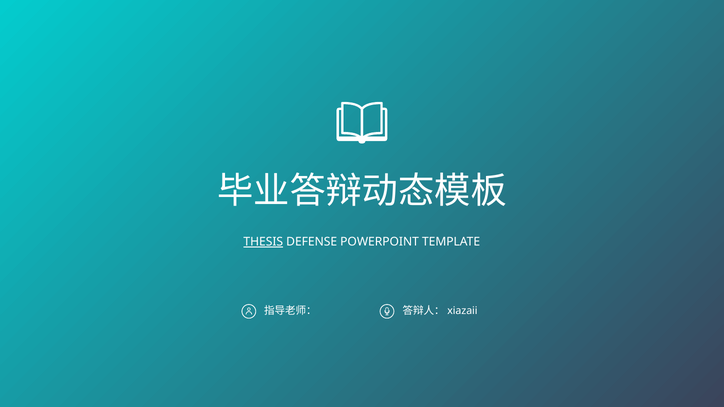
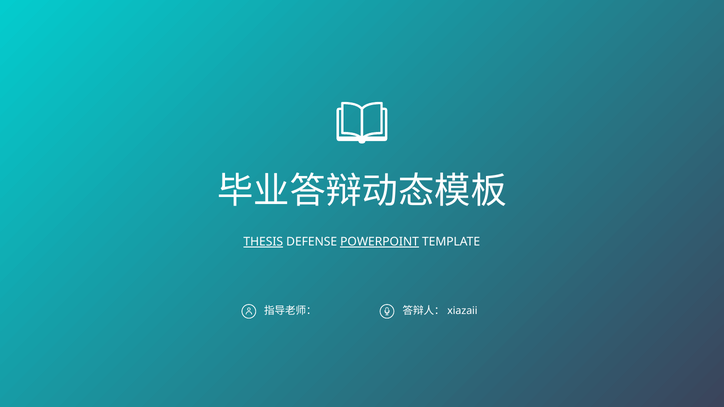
POWERPOINT underline: none -> present (380, 242)
